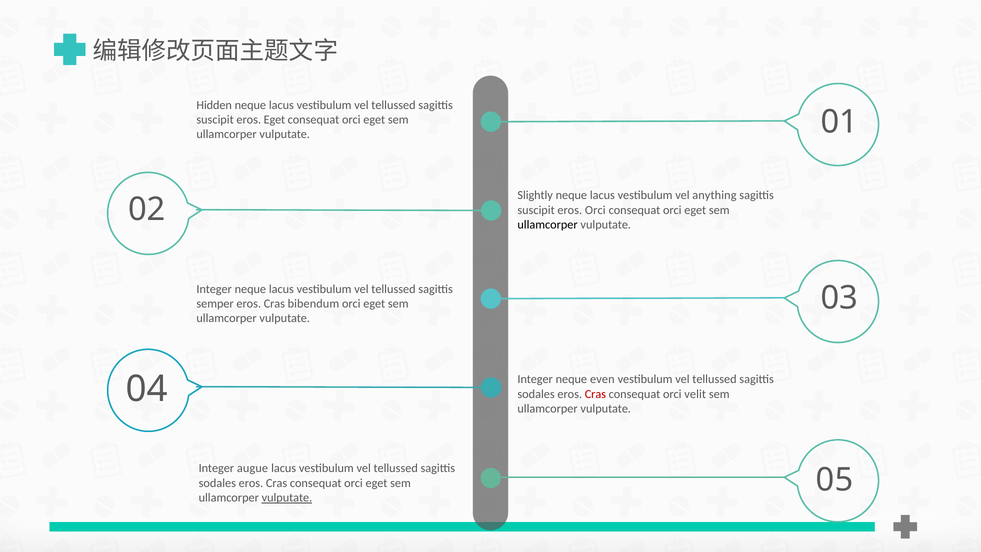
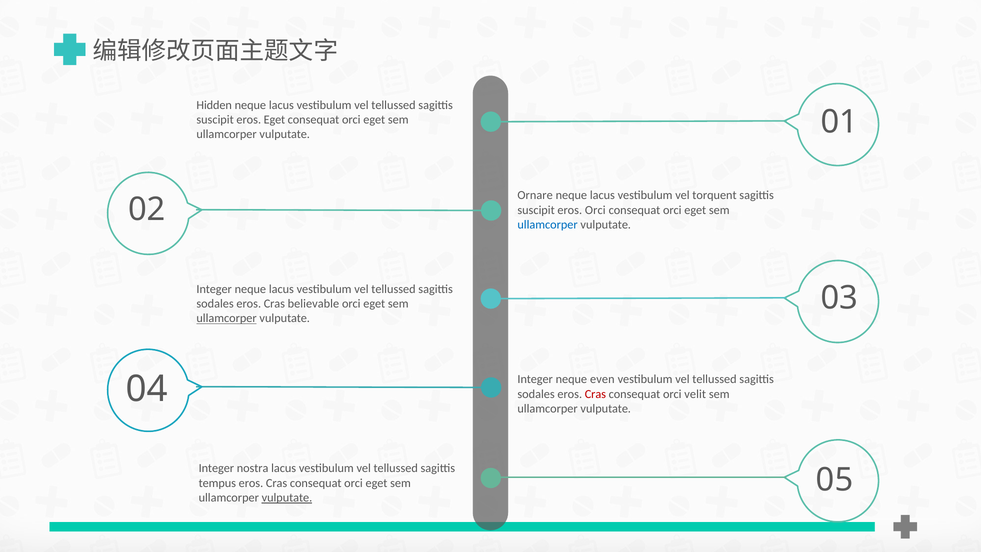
Slightly: Slightly -> Ornare (535, 195)
anything: anything -> torquent (714, 195)
ullamcorper colour: black -> blue (548, 225)
semper: semper -> sodales (215, 304)
bibendum: bibendum -> believable (313, 304)
ullamcorper underline: none -> present (227, 318)
augue: augue -> nostra (253, 468)
sodales: sodales -> tempus (217, 483)
